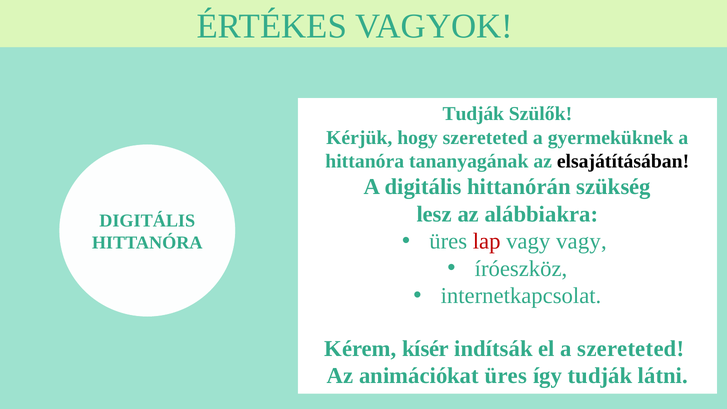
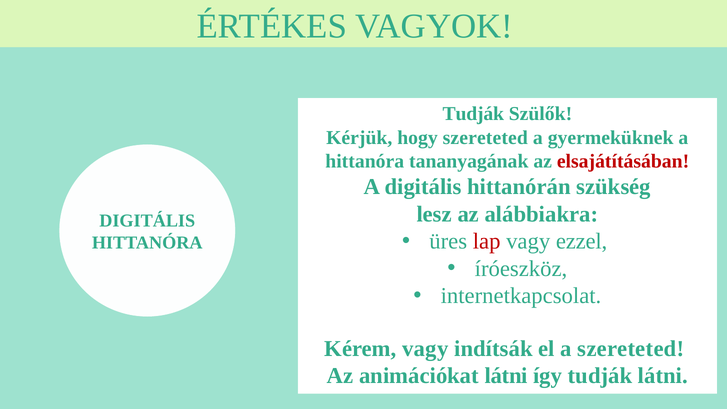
elsajátításában colour: black -> red (623, 161)
vagy vagy: vagy -> ezzel (582, 241)
Kérem kísér: kísér -> vagy (425, 349)
animációkat üres: üres -> látni (506, 376)
